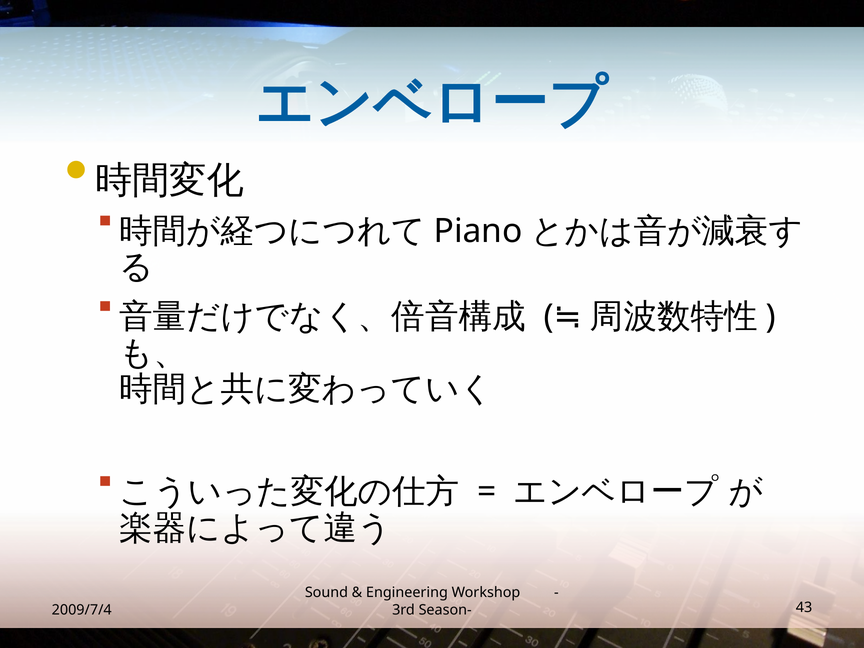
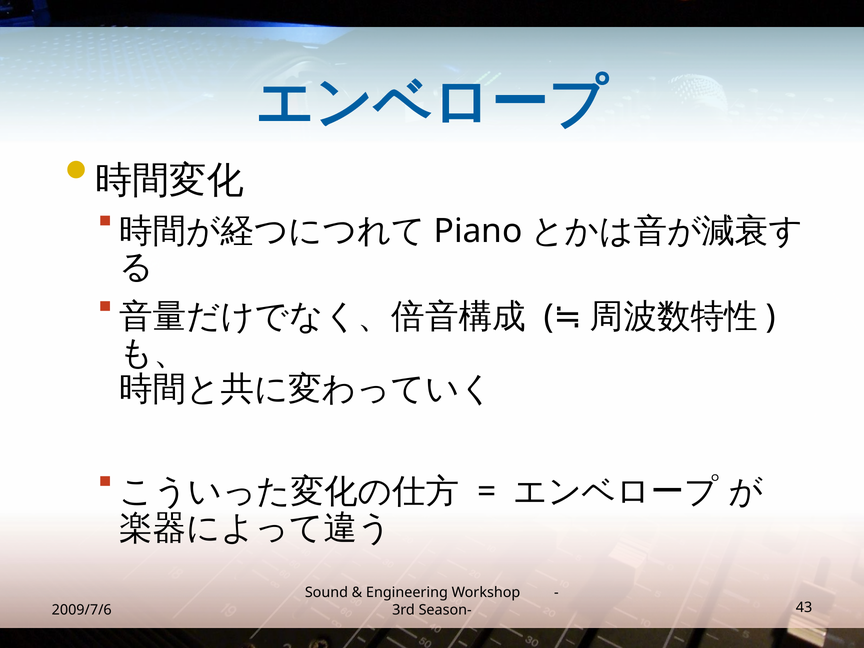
2009/7/4: 2009/7/4 -> 2009/7/6 (82, 610)
